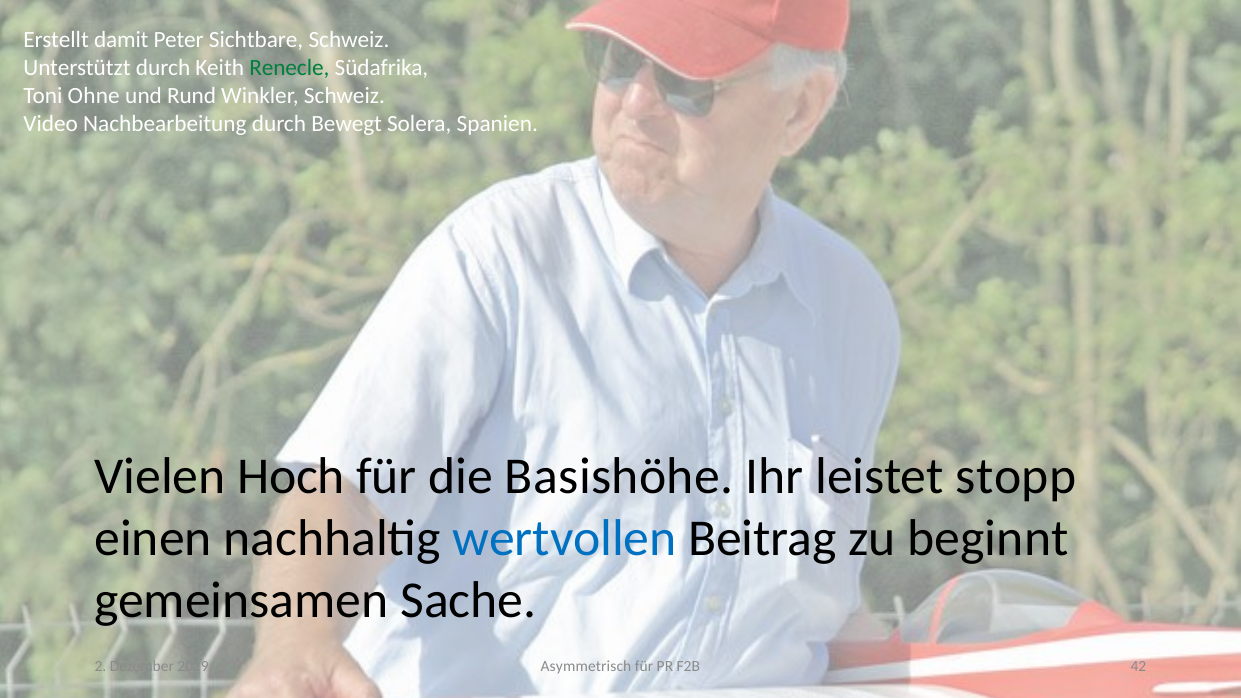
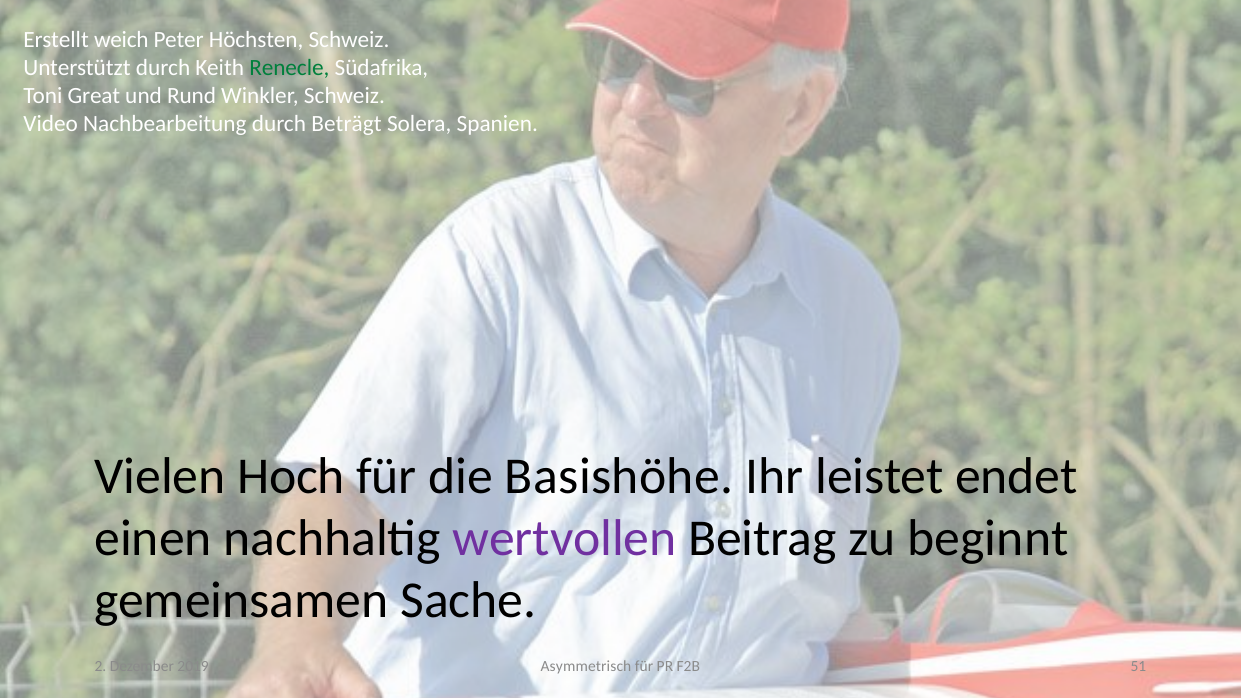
damit: damit -> weich (121, 40)
Sichtbare: Sichtbare -> Höchsten (256, 40)
Ohne: Ohne -> Great (94, 96)
Bewegt: Bewegt -> Beträgt (347, 124)
stopp: stopp -> endet (1016, 476)
wertvollen colour: blue -> purple (565, 538)
42: 42 -> 51 (1138, 666)
